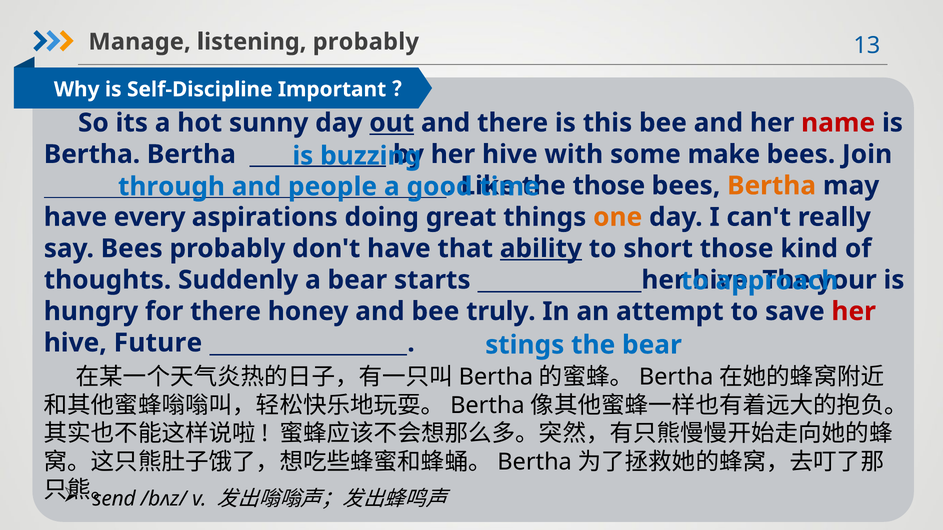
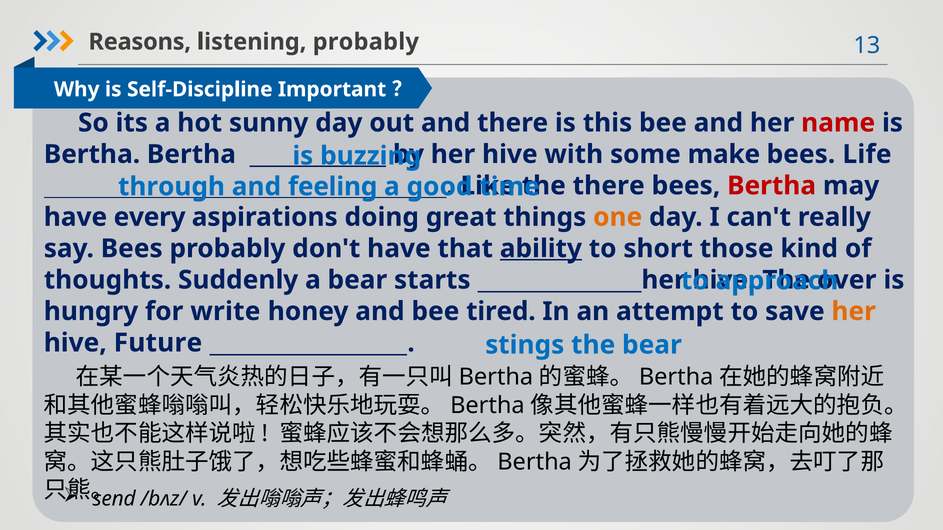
Manage: Manage -> Reasons (140, 42)
out underline: present -> none (392, 123)
Join: Join -> Life (867, 154)
those: those -> there (609, 186)
Bertha colour: orange -> red (772, 186)
people: people -> feeling (333, 187)
your: your -> over (847, 280)
for there: there -> write (225, 312)
truly: truly -> tired (501, 312)
her colour: red -> orange (854, 312)
